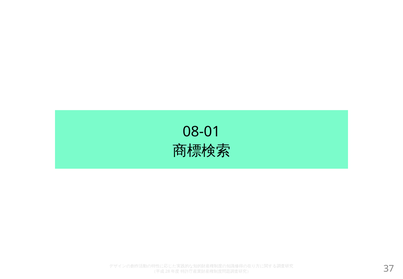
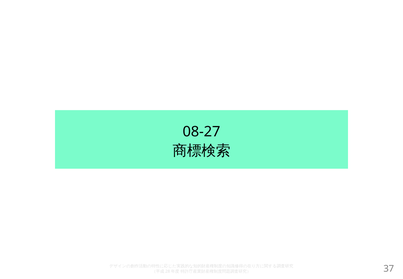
08-01: 08-01 -> 08-27 (201, 132)
